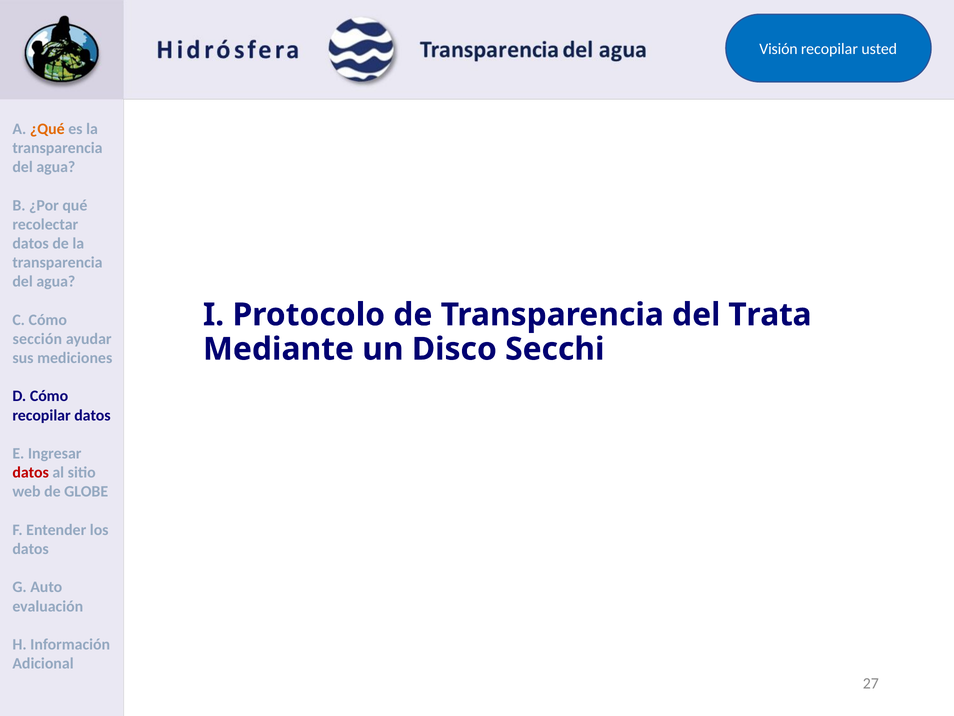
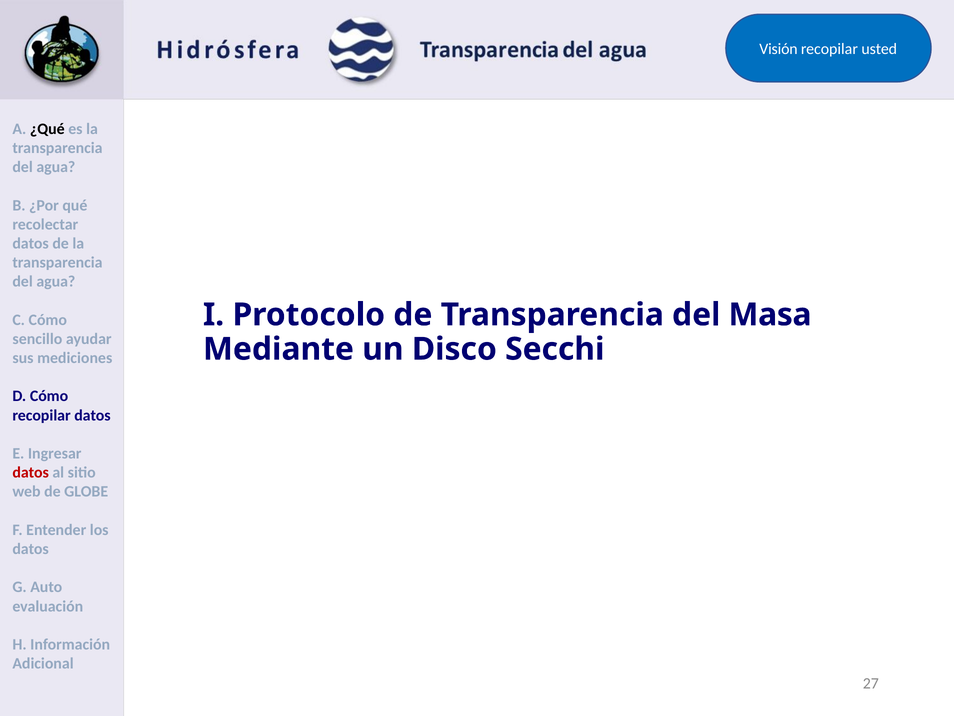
¿Qué colour: orange -> black (47, 129)
Trata: Trata -> Masa (770, 315)
sección: sección -> sencillo (37, 339)
